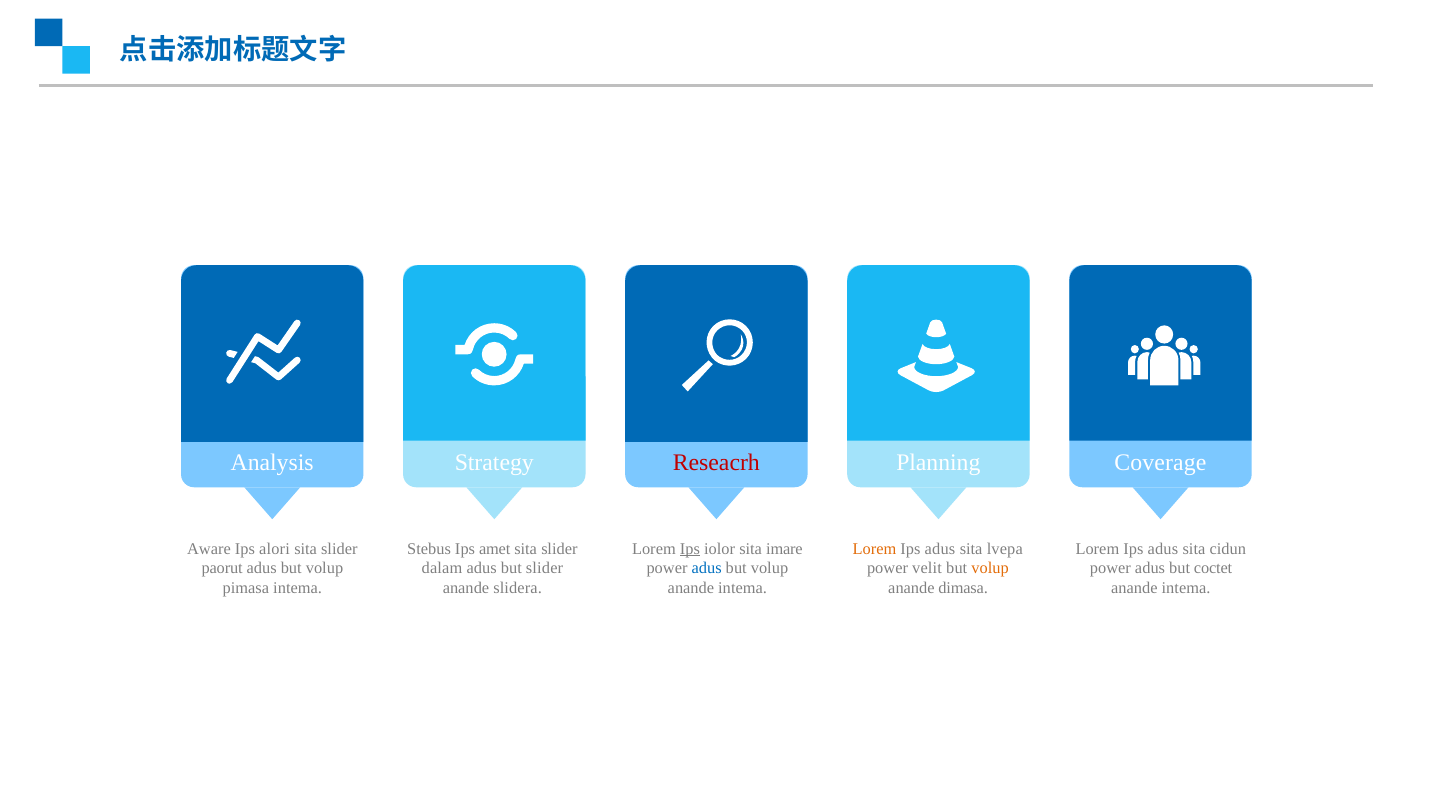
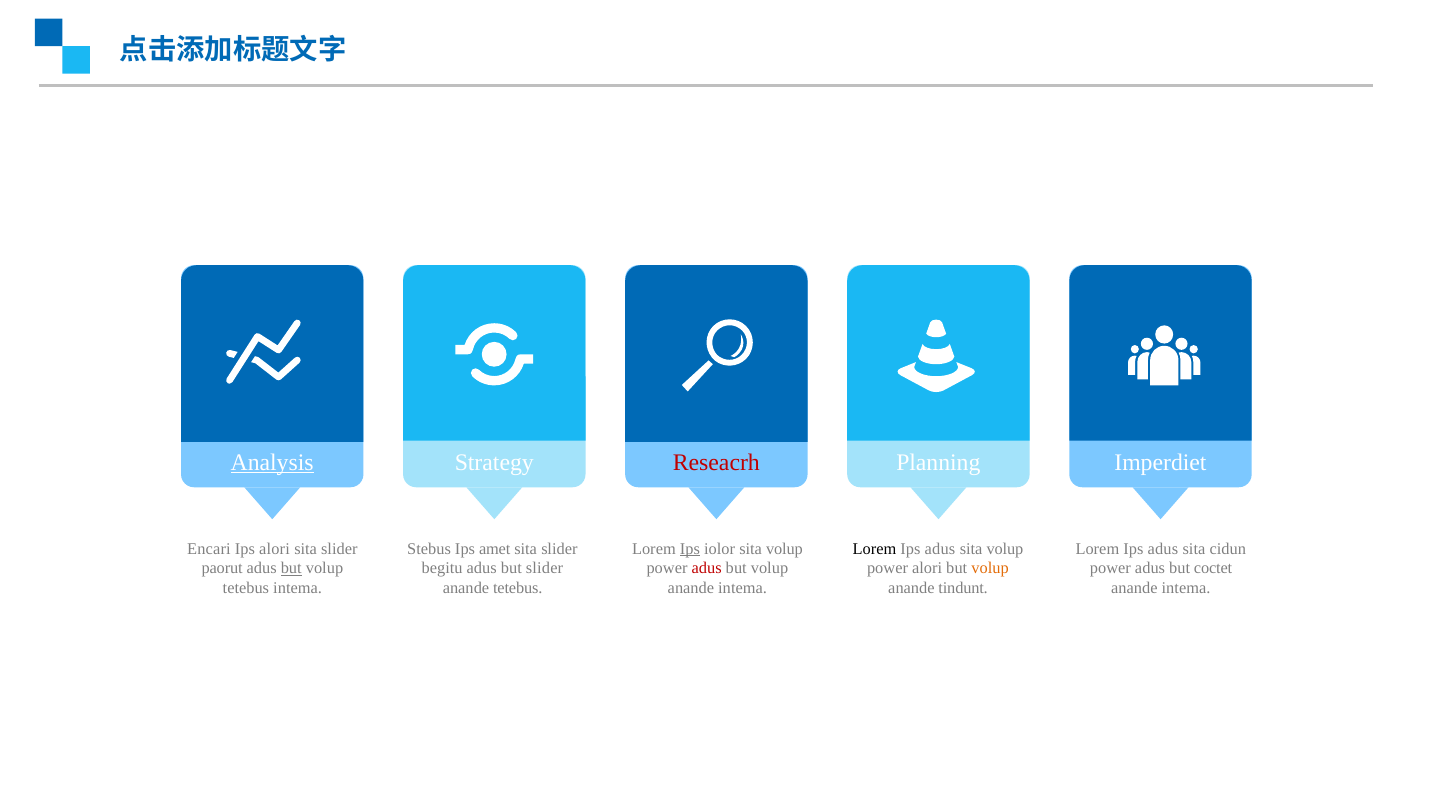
Analysis underline: none -> present (272, 462)
Coverage: Coverage -> Imperdiet (1160, 462)
Aware: Aware -> Encari (209, 549)
iolor sita imare: imare -> volup (784, 549)
Lorem colour: orange -> black (874, 549)
lvepa: lvepa -> volup (1005, 549)
but underline: none -> present (291, 568)
dalam: dalam -> begitu (442, 568)
adus colour: blue -> red (707, 568)
power velit: velit -> alori (927, 568)
pimasa: pimasa -> tetebus (246, 588)
anande slidera: slidera -> tetebus (518, 588)
dimasa: dimasa -> tindunt (963, 588)
